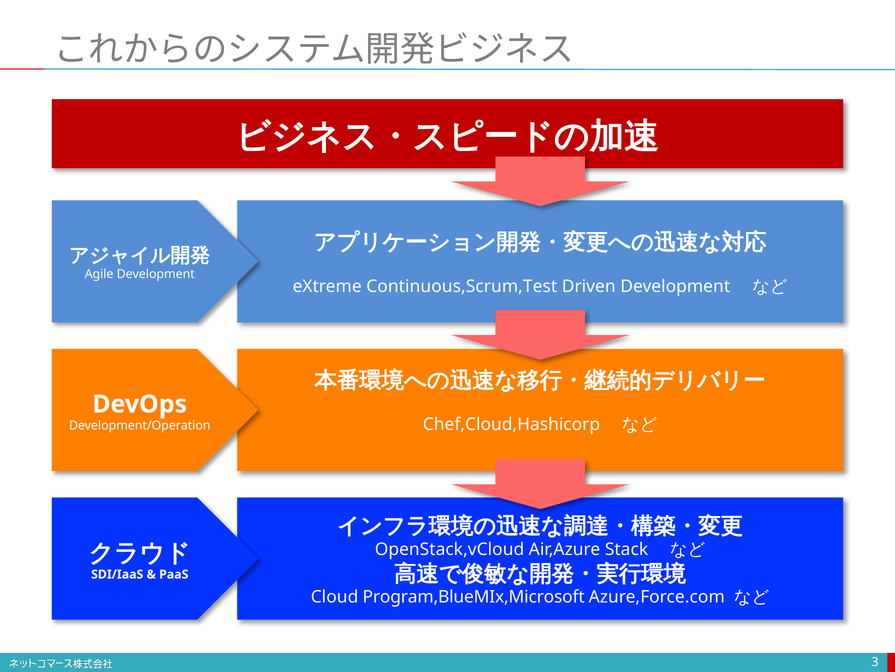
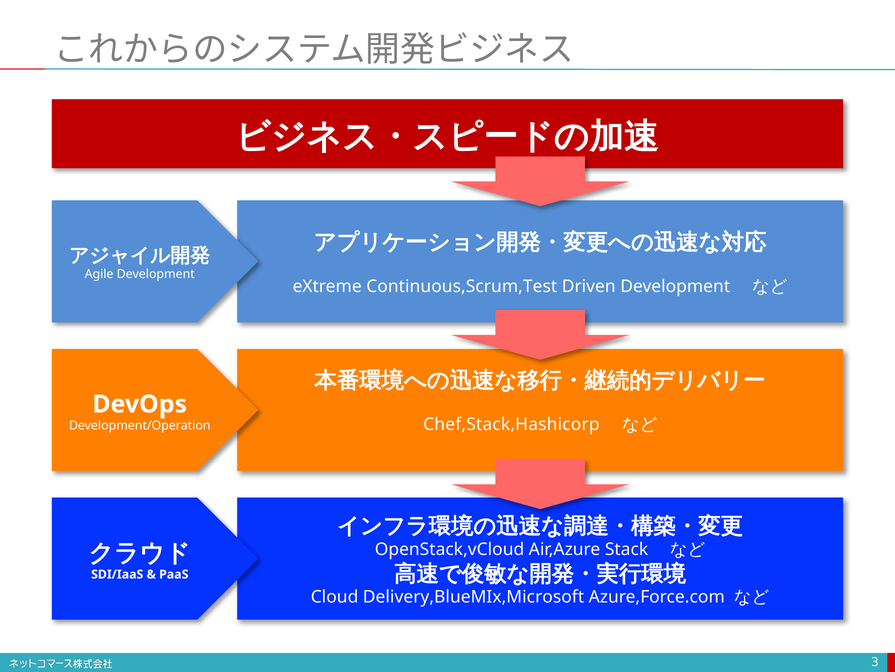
Chef,Cloud,Hashicorp: Chef,Cloud,Hashicorp -> Chef,Stack,Hashicorp (511, 424)
Program,BlueMIx,Microsoft: Program,BlueMIx,Microsoft -> Delivery,BlueMIx,Microsoft (474, 597)
